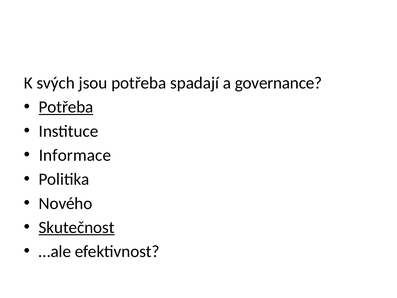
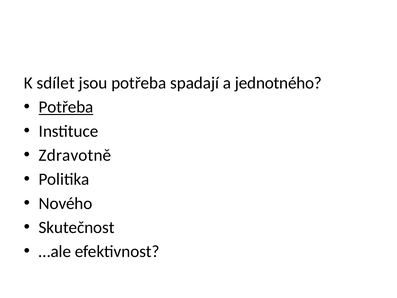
svých: svých -> sdílet (56, 83)
governance: governance -> jednotného (278, 83)
Informace: Informace -> Zdravotně (75, 155)
Skutečnost underline: present -> none (77, 227)
